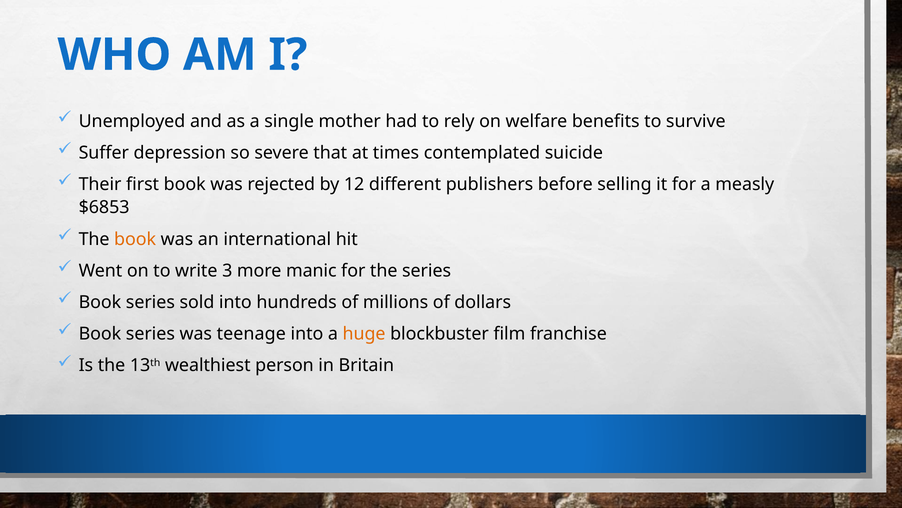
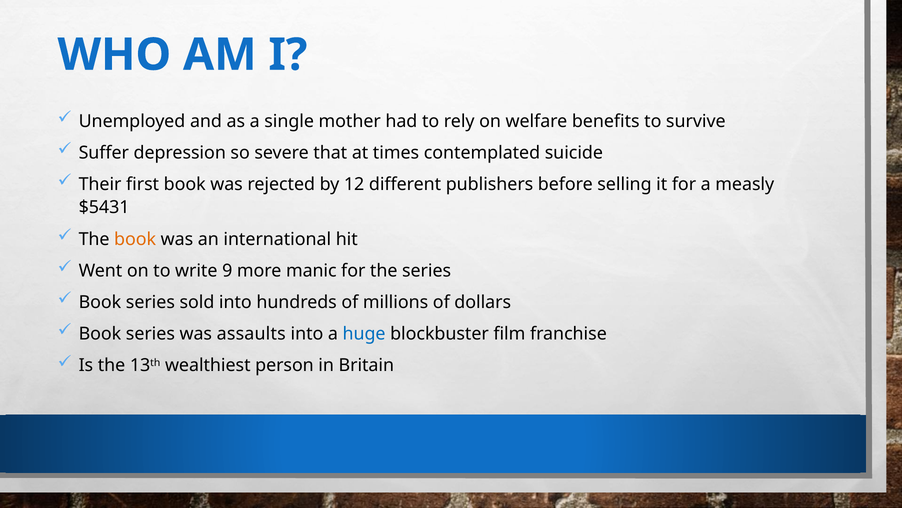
$6853: $6853 -> $5431 (104, 207)
3: 3 -> 9 (227, 270)
teenage: teenage -> assaults (251, 334)
huge colour: orange -> blue (364, 334)
